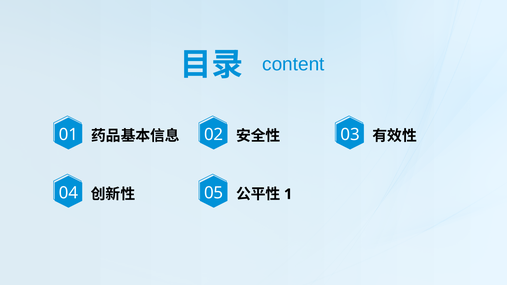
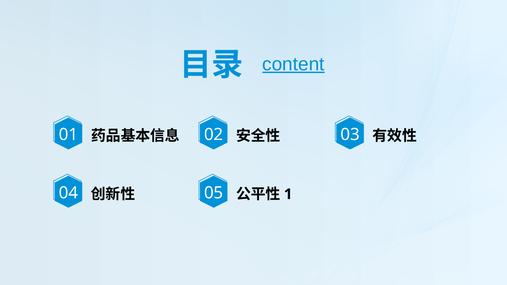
content underline: none -> present (293, 64)
